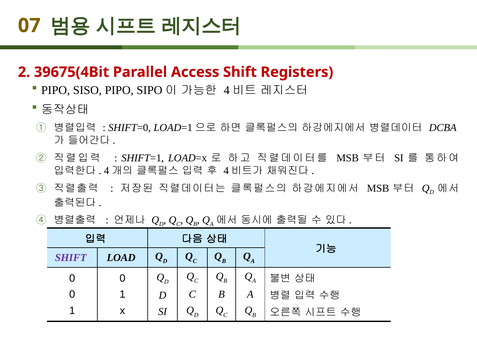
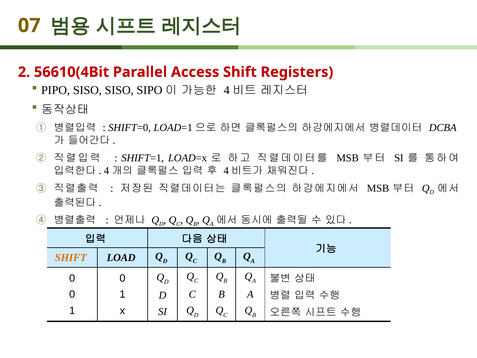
39675(4Bit: 39675(4Bit -> 56610(4Bit (72, 72)
SISO PIPO: PIPO -> SISO (119, 90)
SHIFT colour: purple -> orange (71, 257)
